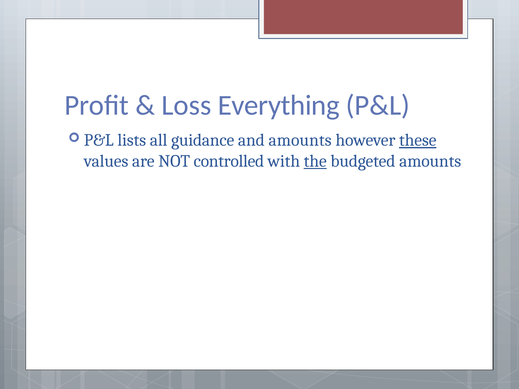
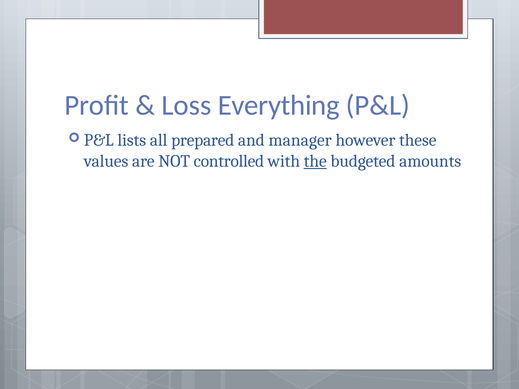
guidance: guidance -> prepared (203, 140)
and amounts: amounts -> manager (300, 140)
these underline: present -> none (418, 140)
